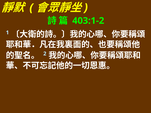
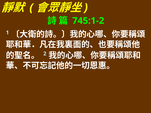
403:1-2: 403:1-2 -> 745:1-2 (88, 21)
